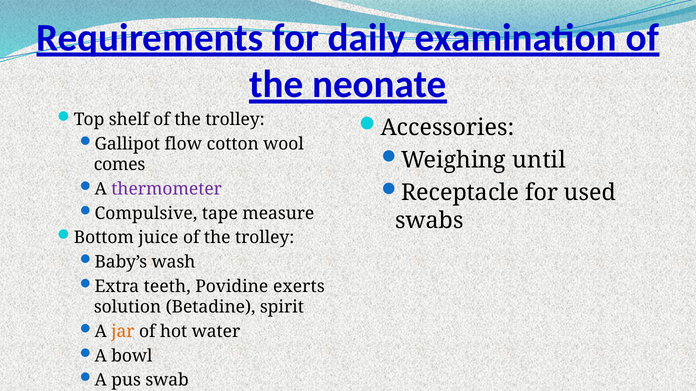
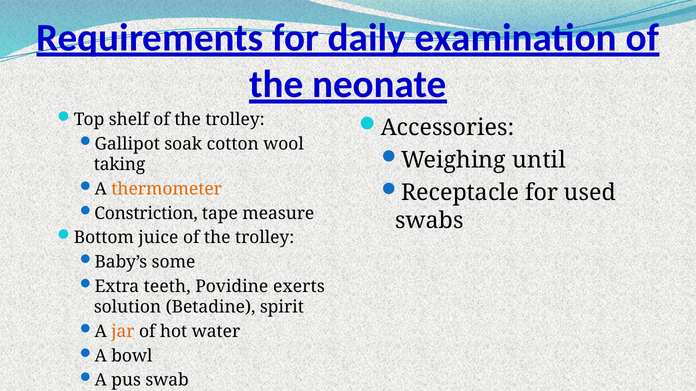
flow: flow -> soak (183, 144)
comes: comes -> taking (120, 165)
thermometer colour: purple -> orange (167, 189)
Compulsive: Compulsive -> Constriction (146, 214)
wash: wash -> some (174, 262)
